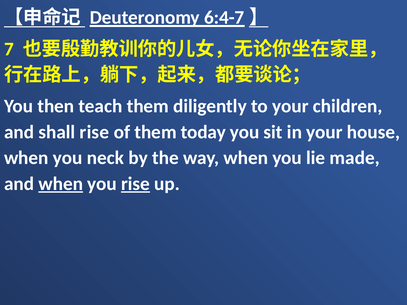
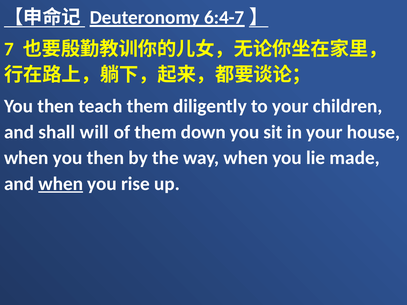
shall rise: rise -> will (94, 132)
today: today -> down (203, 132)
when you neck: neck -> then (105, 158)
rise underline: present -> none (136, 184)
